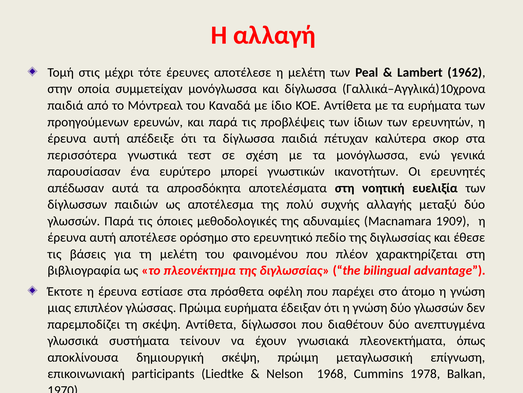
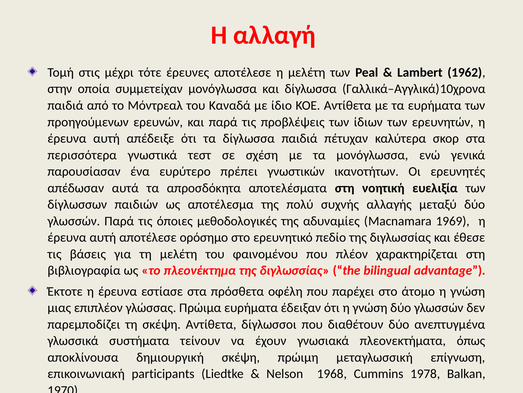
μπορεί: μπορεί -> πρέπει (239, 171)
1909: 1909 -> 1969 (453, 221)
